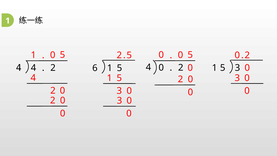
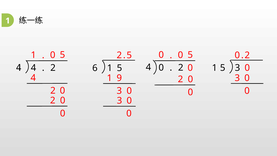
5: 5 -> 9 (119, 78)
